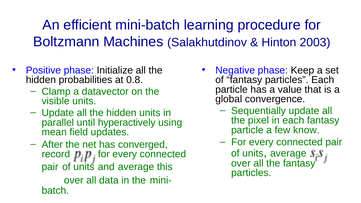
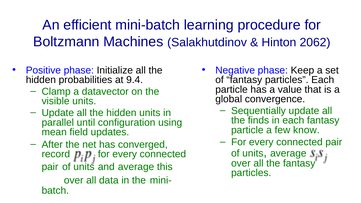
2003: 2003 -> 2062 (315, 42)
0.8: 0.8 -> 9.4 (135, 80)
pixel: pixel -> finds (258, 120)
hyperactively: hyperactively -> configuration (127, 122)
